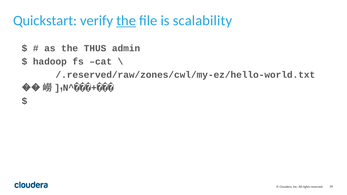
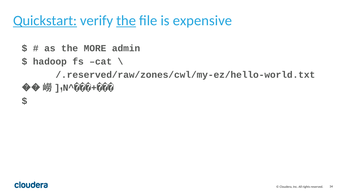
Quickstart underline: none -> present (45, 21)
scalability: scalability -> expensive (202, 21)
THUS: THUS -> MORE (95, 48)
